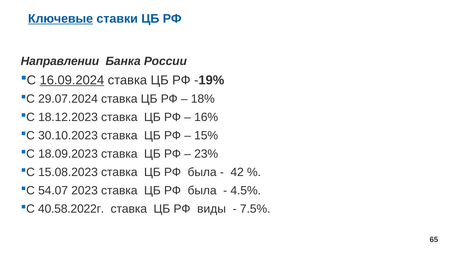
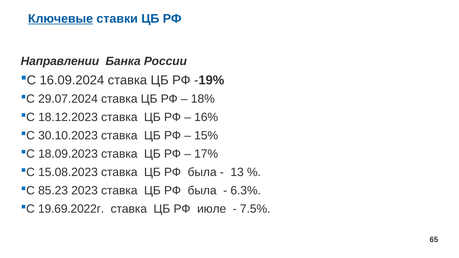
16.09.2024 underline: present -> none (72, 80)
23%: 23% -> 17% (206, 154)
42: 42 -> 13 (237, 172)
54.07: 54.07 -> 85.23 (53, 191)
4.5%: 4.5% -> 6.3% (246, 191)
40.58.2022г: 40.58.2022г -> 19.69.2022г (71, 209)
виды: виды -> июле (212, 209)
